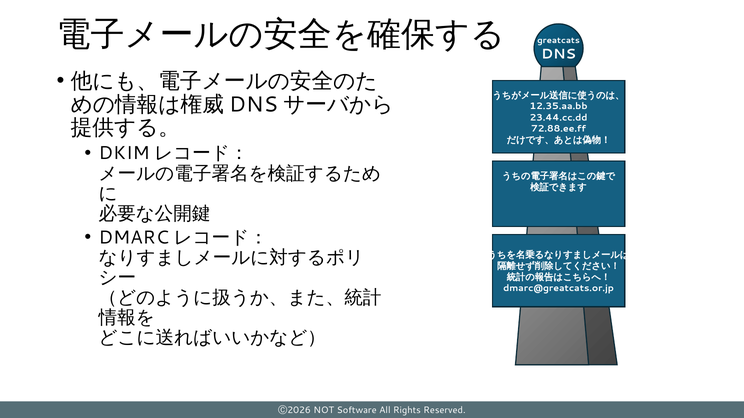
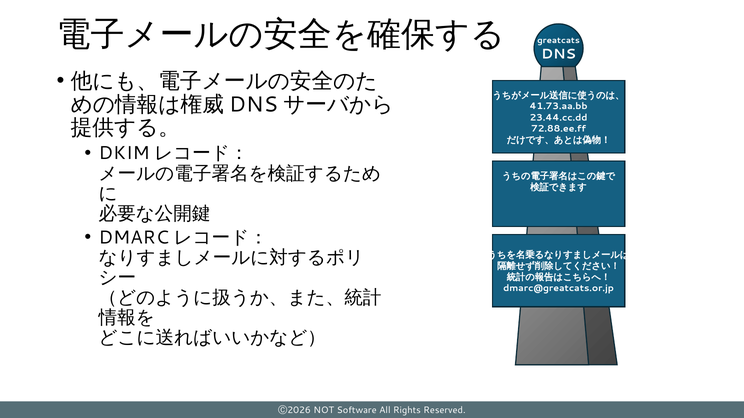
12.35.aa.bb: 12.35.aa.bb -> 41.73.aa.bb (559, 106)
